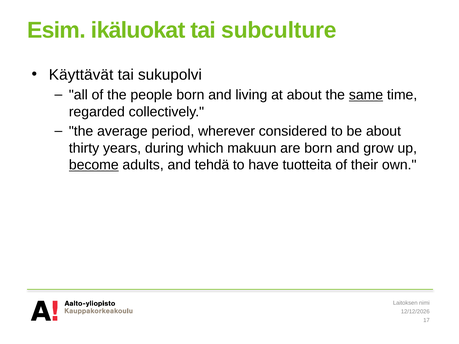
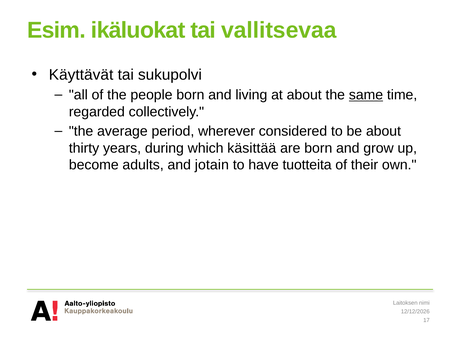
subculture: subculture -> vallitsevaa (279, 30)
makuun: makuun -> käsittää (252, 148)
become underline: present -> none (94, 165)
tehdä: tehdä -> jotain (212, 165)
